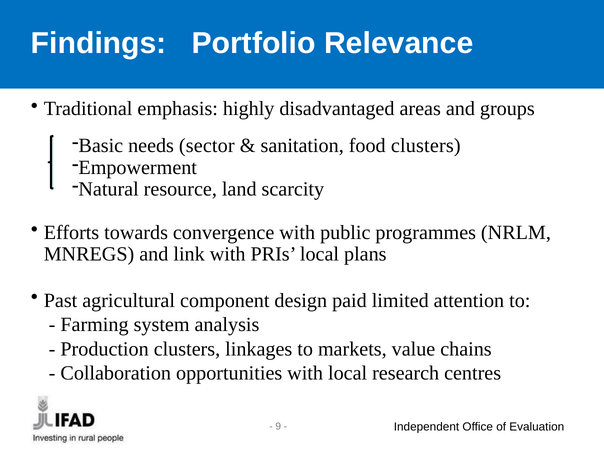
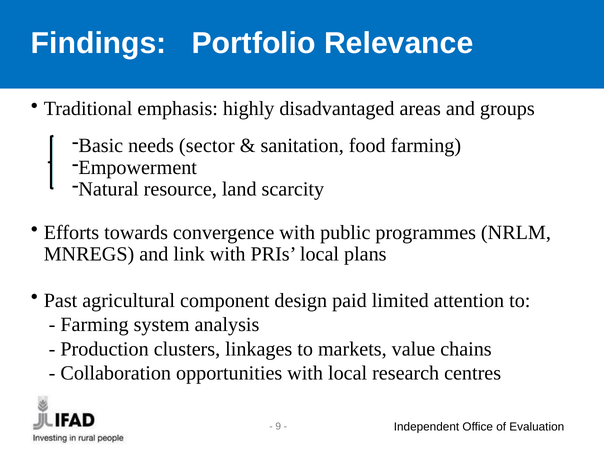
food clusters: clusters -> farming (426, 146)
